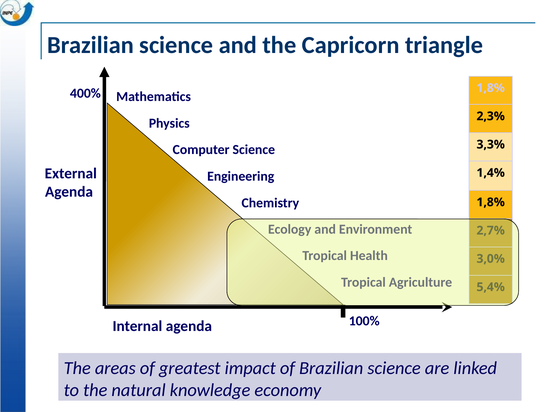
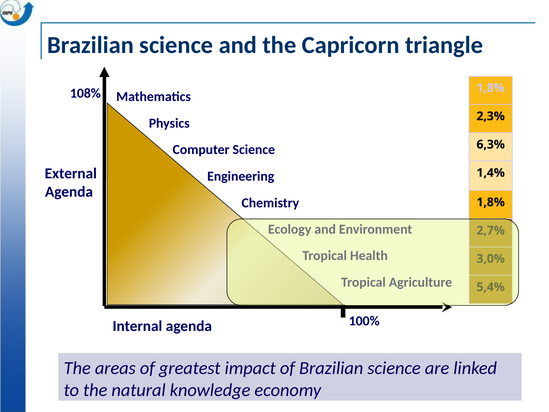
400%: 400% -> 108% (85, 93)
3,3%: 3,3% -> 6,3% (491, 144)
